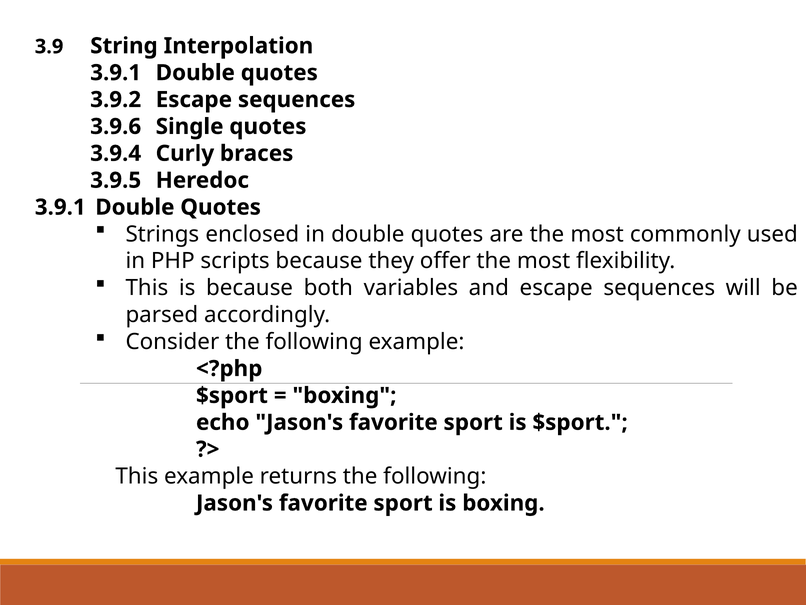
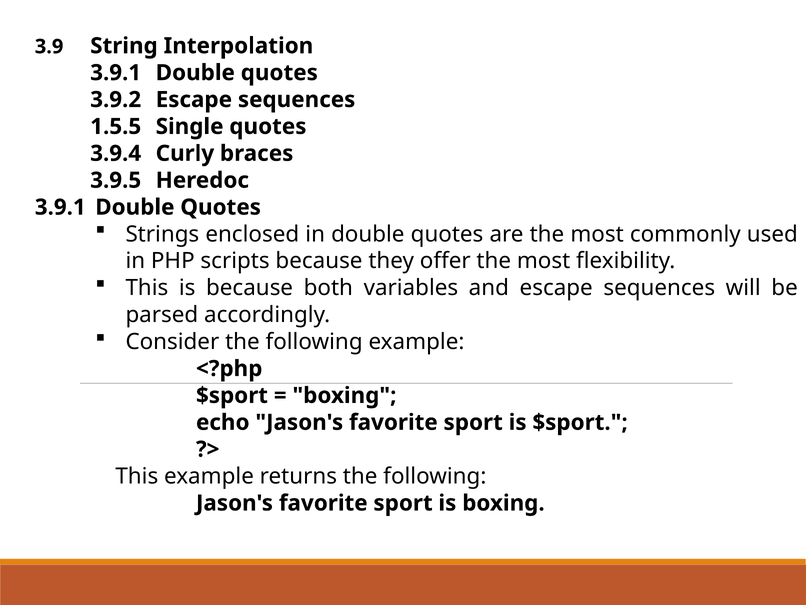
3.9.6: 3.9.6 -> 1.5.5 (116, 126)
